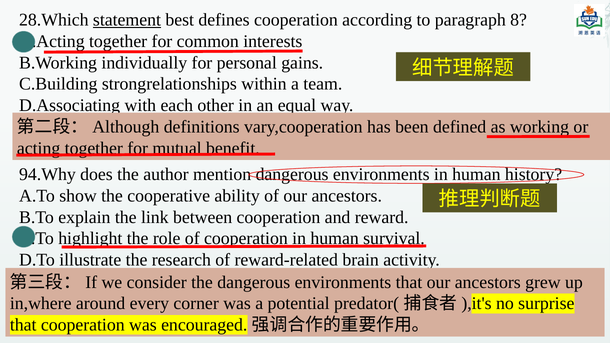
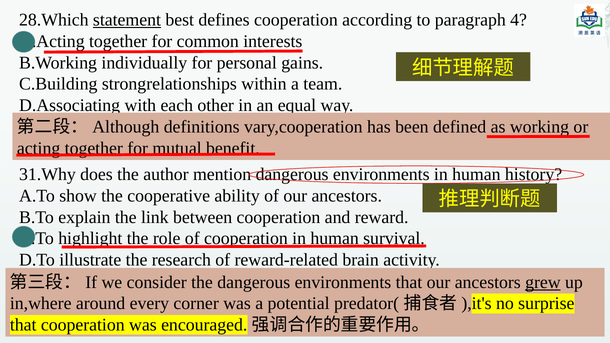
8: 8 -> 4 (519, 20)
94.Why: 94.Why -> 31.Why (47, 175)
grew underline: none -> present (543, 282)
